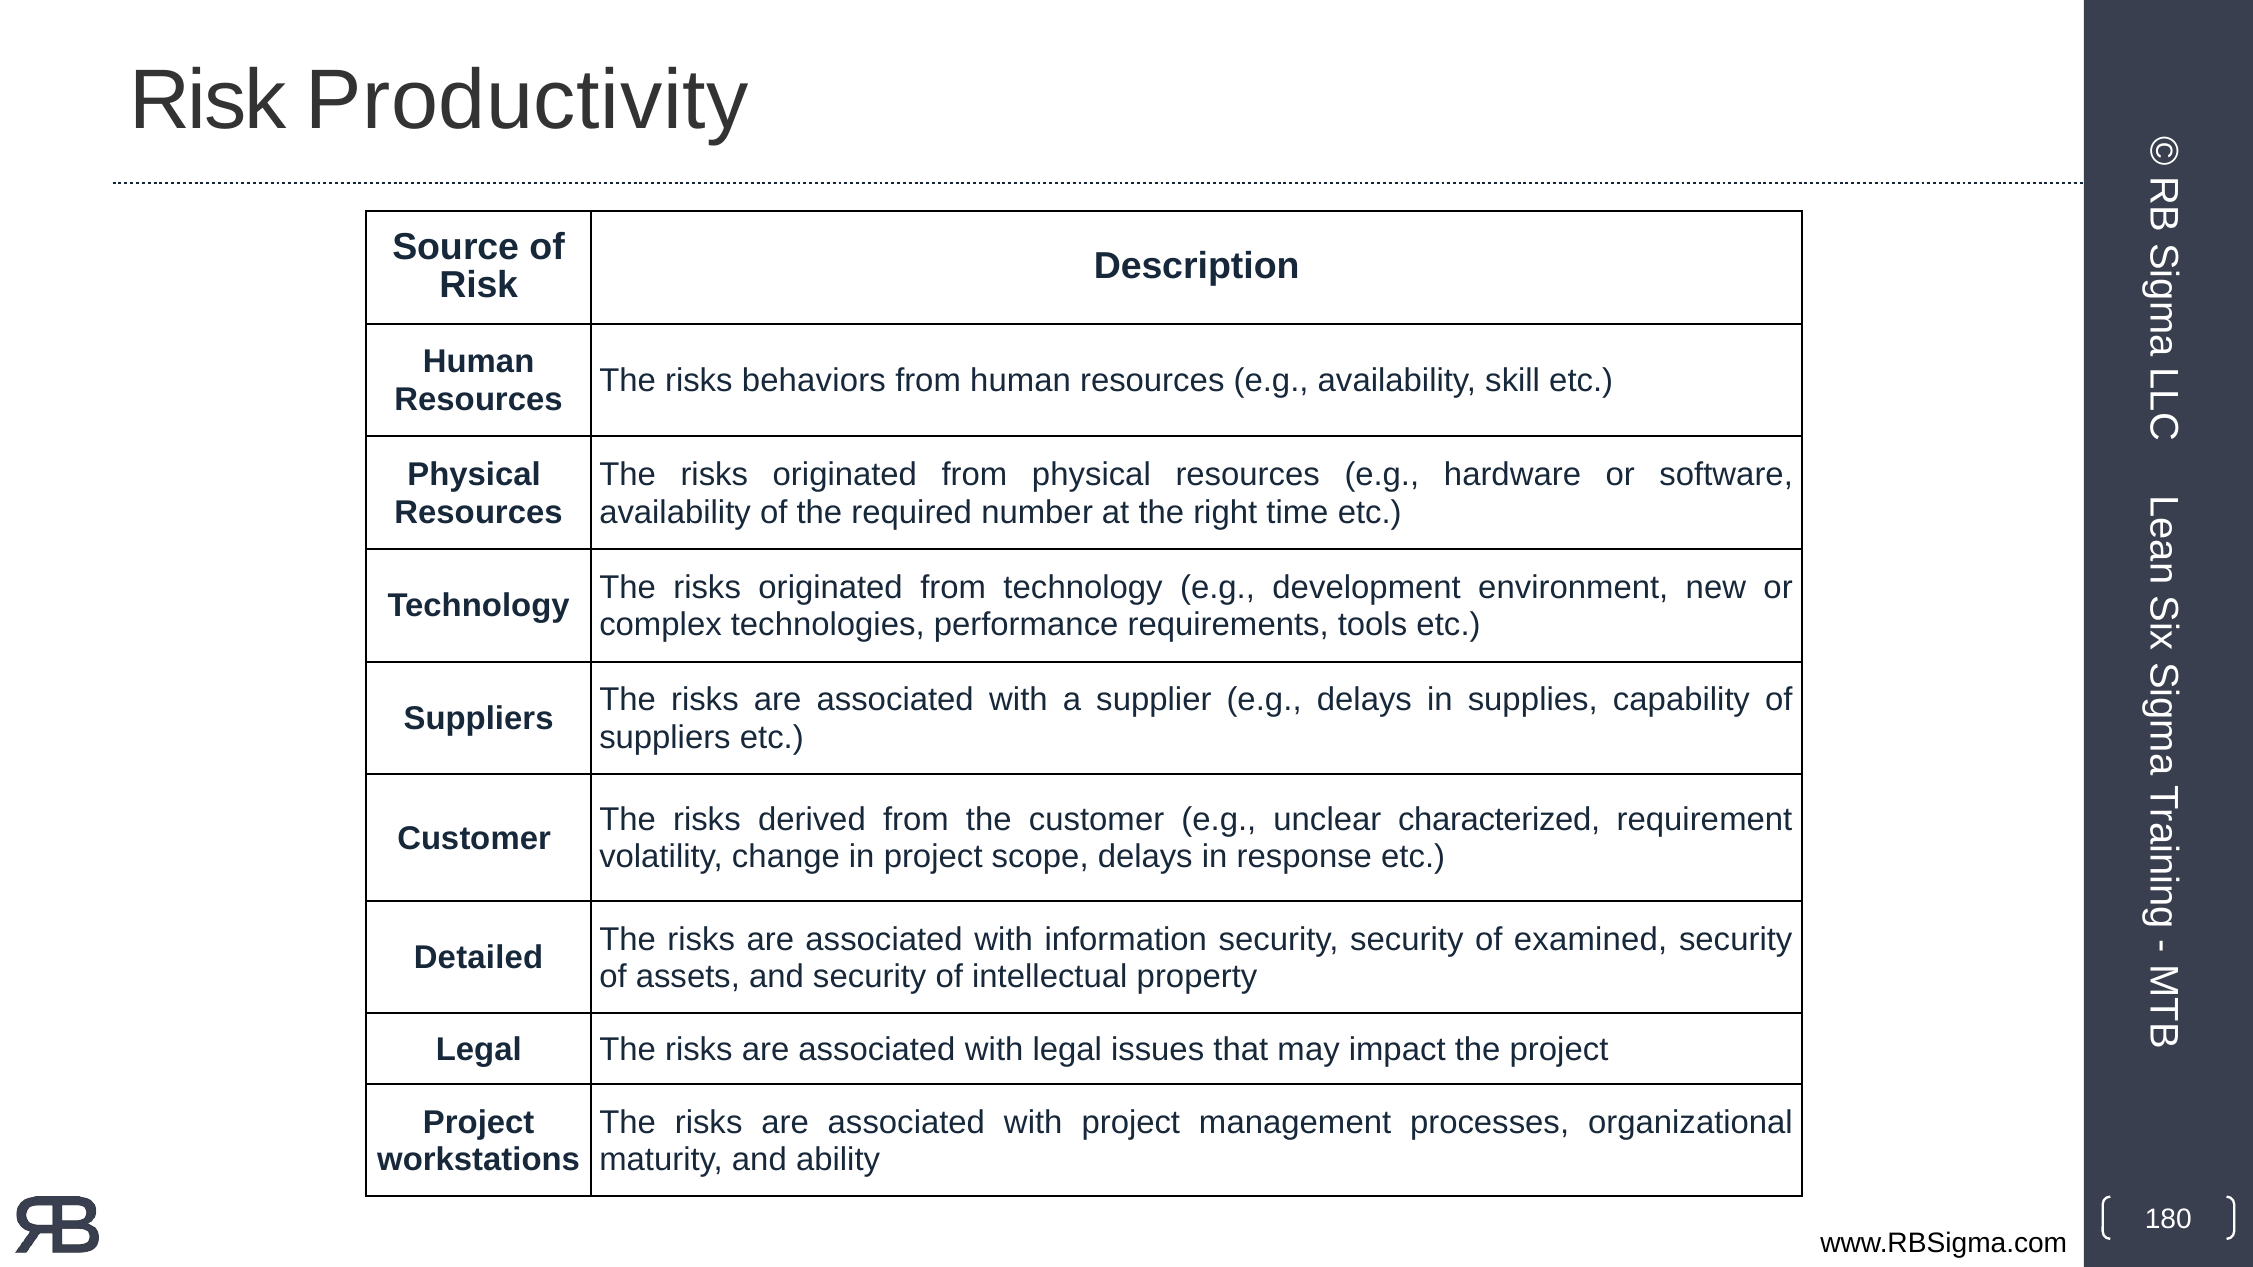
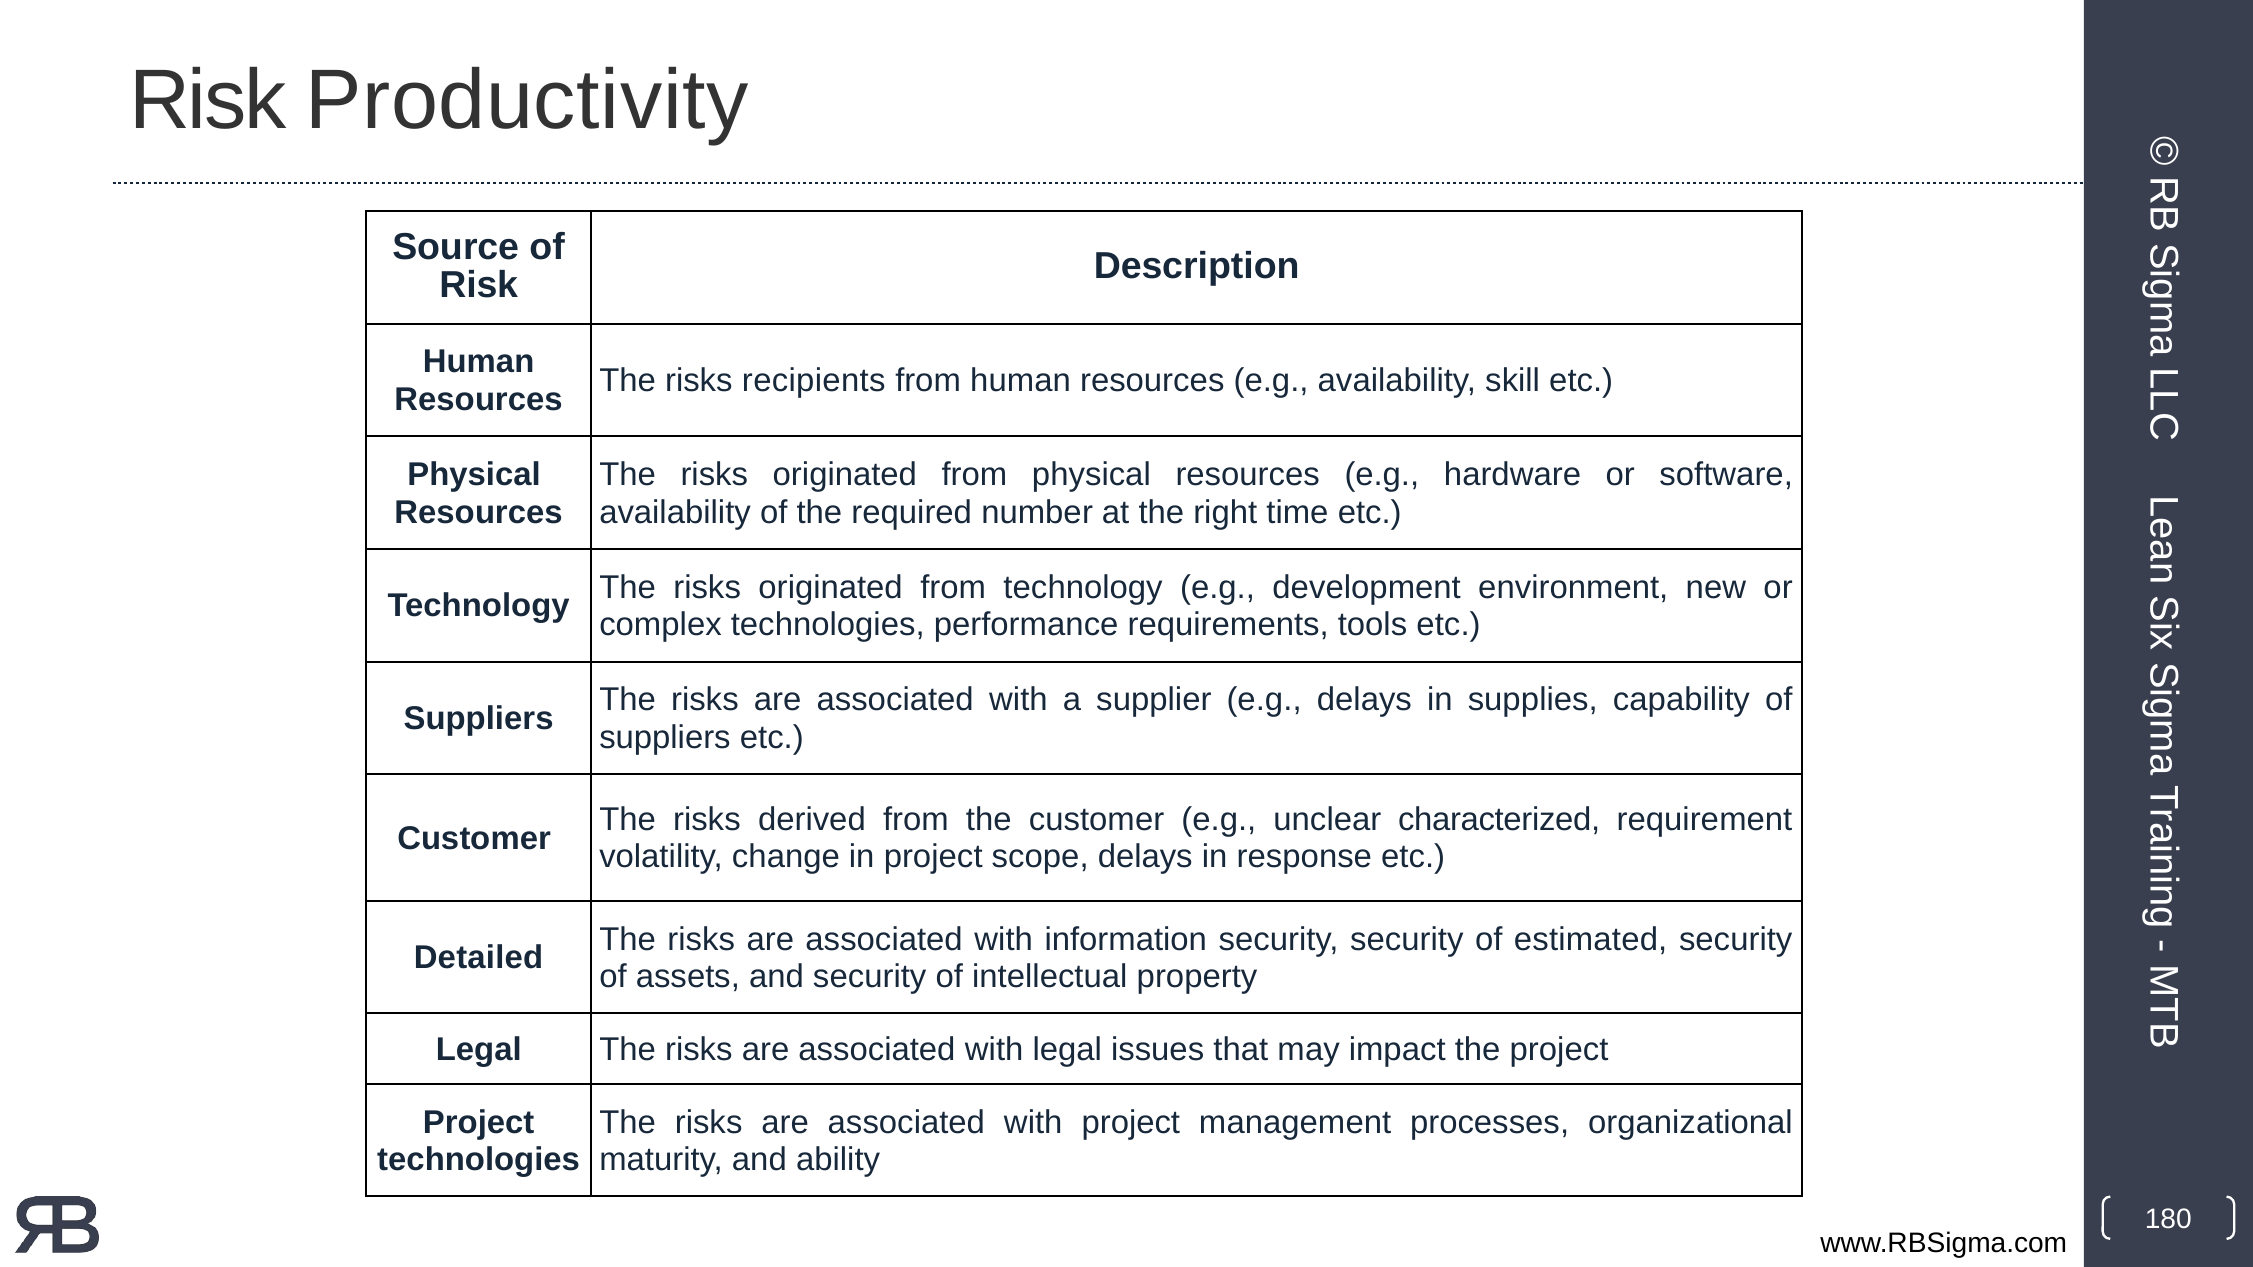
behaviors: behaviors -> recipients (814, 381)
examined: examined -> estimated (1591, 939)
workstations: workstations -> technologies (479, 1160)
